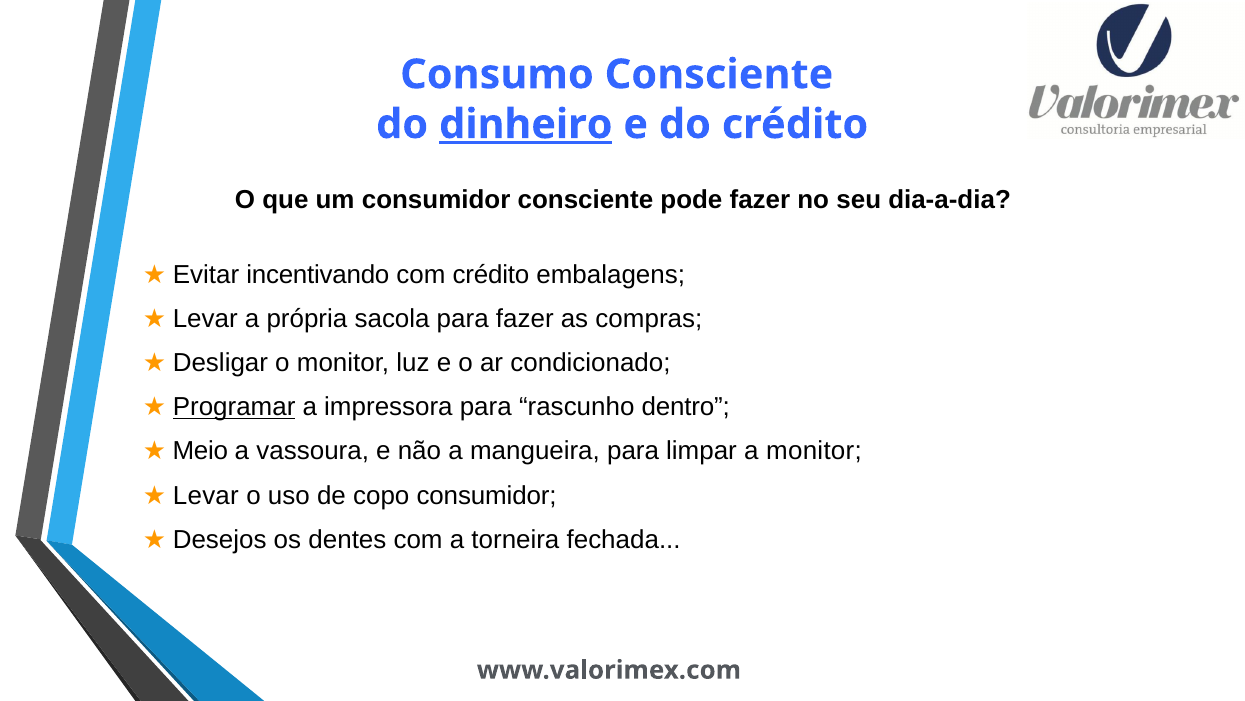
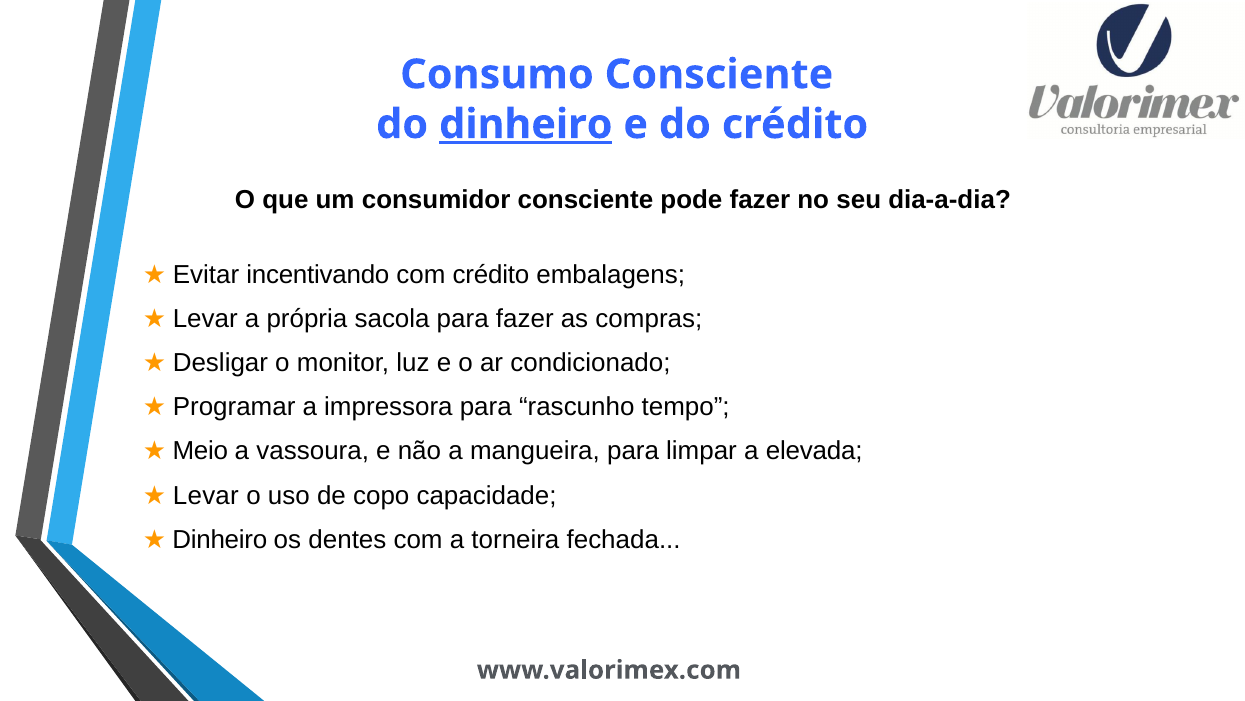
Programar underline: present -> none (234, 407)
dentro: dentro -> tempo (686, 407)
a monitor: monitor -> elevada (814, 451)
copo consumidor: consumidor -> capacidade (487, 495)
Desejos: Desejos -> Dinheiro (220, 539)
